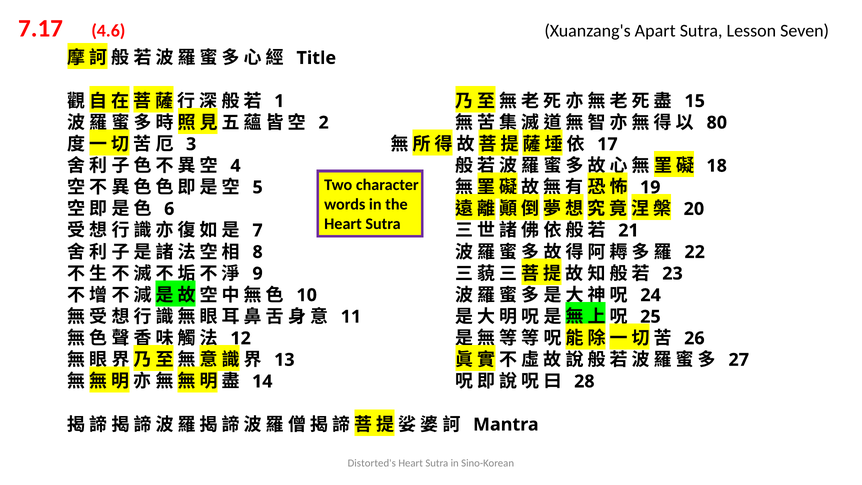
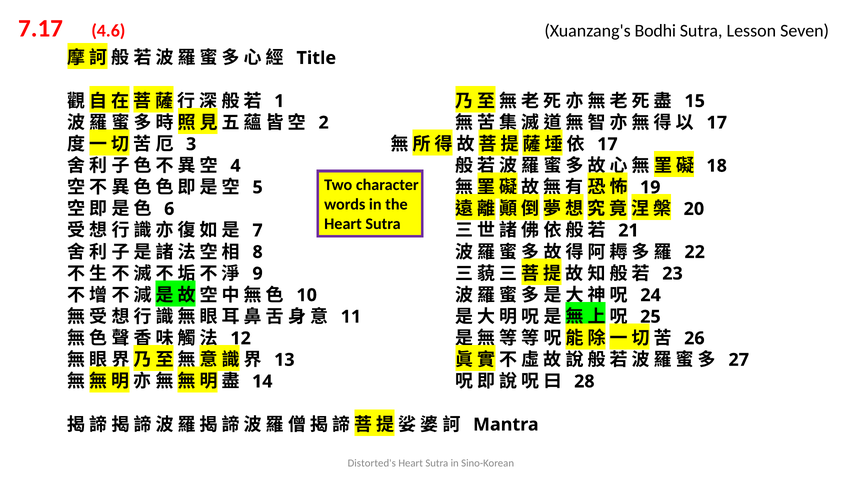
Apart: Apart -> Bodhi (655, 31)
80: 80 -> 17 (717, 123)
